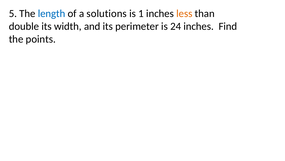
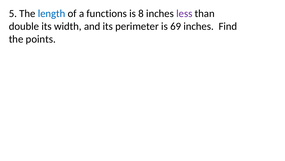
solutions: solutions -> functions (107, 13)
1: 1 -> 8 (141, 13)
less colour: orange -> purple (184, 13)
24: 24 -> 69 (176, 26)
